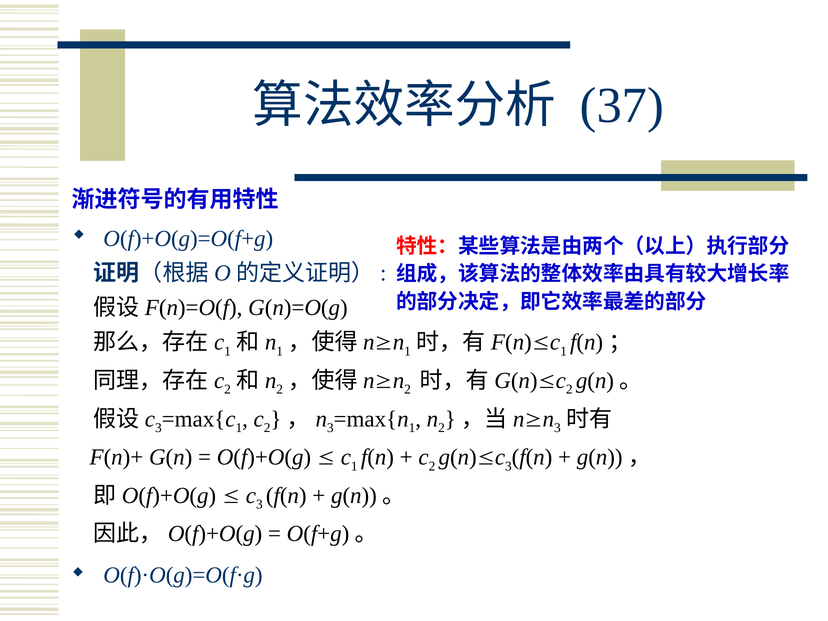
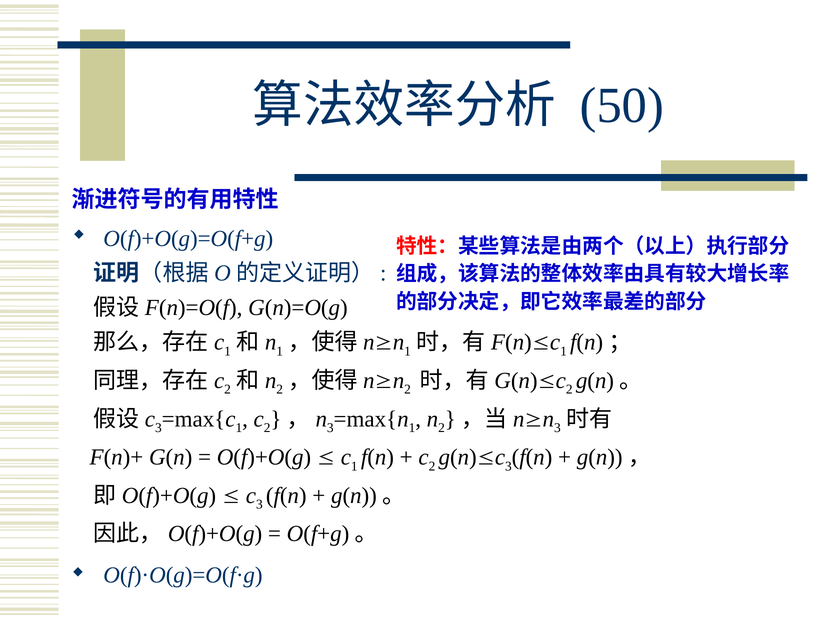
37: 37 -> 50 (622, 106)
